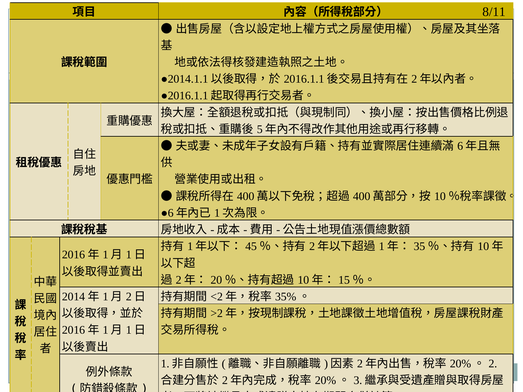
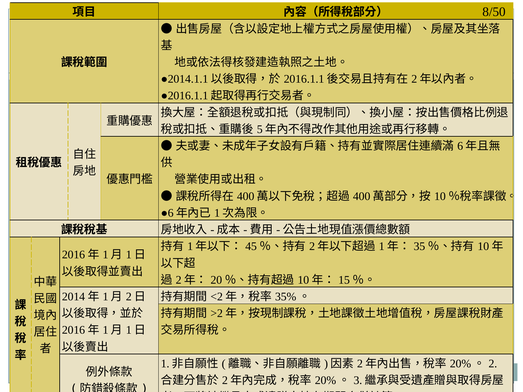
8/11: 8/11 -> 8/50 (494, 12)
